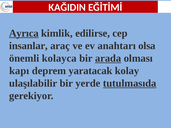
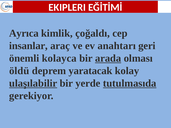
KAĞIDIN: KAĞIDIN -> EKIPLERI (67, 7)
Ayrıca underline: present -> none (24, 33)
edilirse: edilirse -> çoğaldı (93, 33)
olsa: olsa -> geri (147, 46)
kapı: kapı -> öldü (19, 71)
ulaşılabilir underline: none -> present (33, 83)
